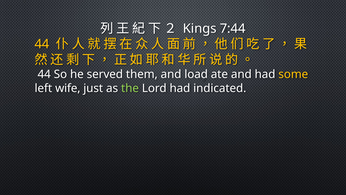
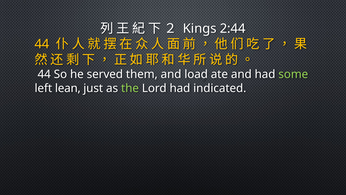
7:44: 7:44 -> 2:44 (233, 29)
some colour: yellow -> light green (293, 74)
wife: wife -> lean (68, 88)
